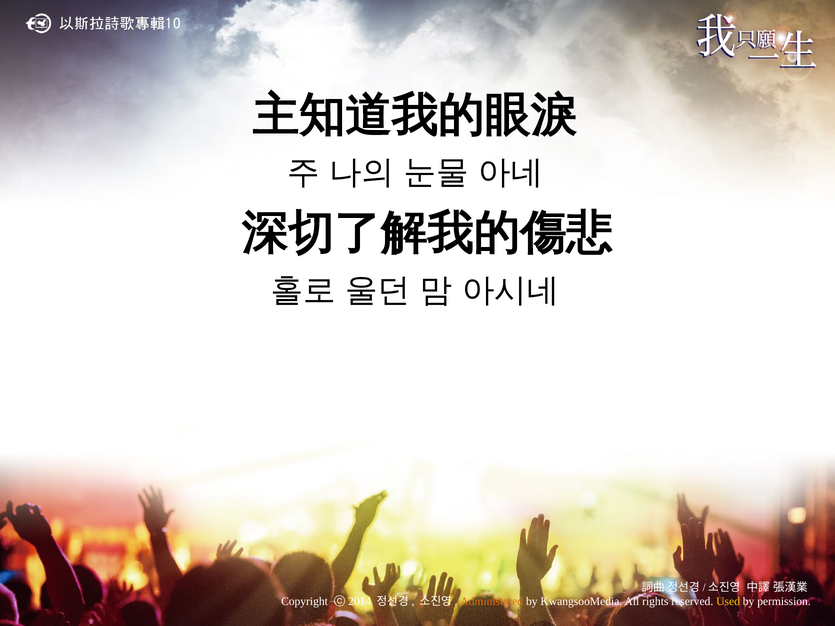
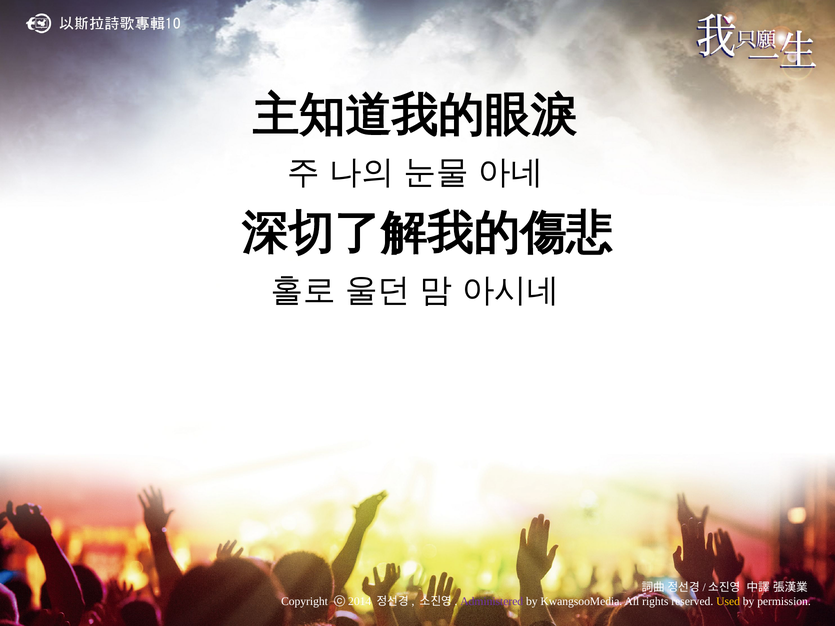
Administered colour: orange -> purple (492, 602)
